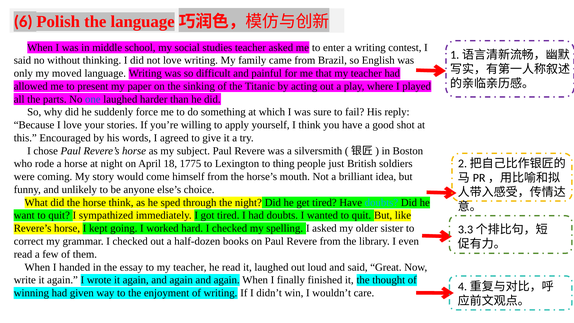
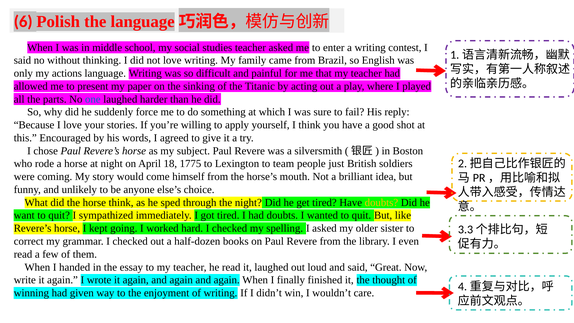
moved: moved -> actions (67, 73)
thing: thing -> team (284, 164)
doubts colour: light blue -> yellow (381, 202)
